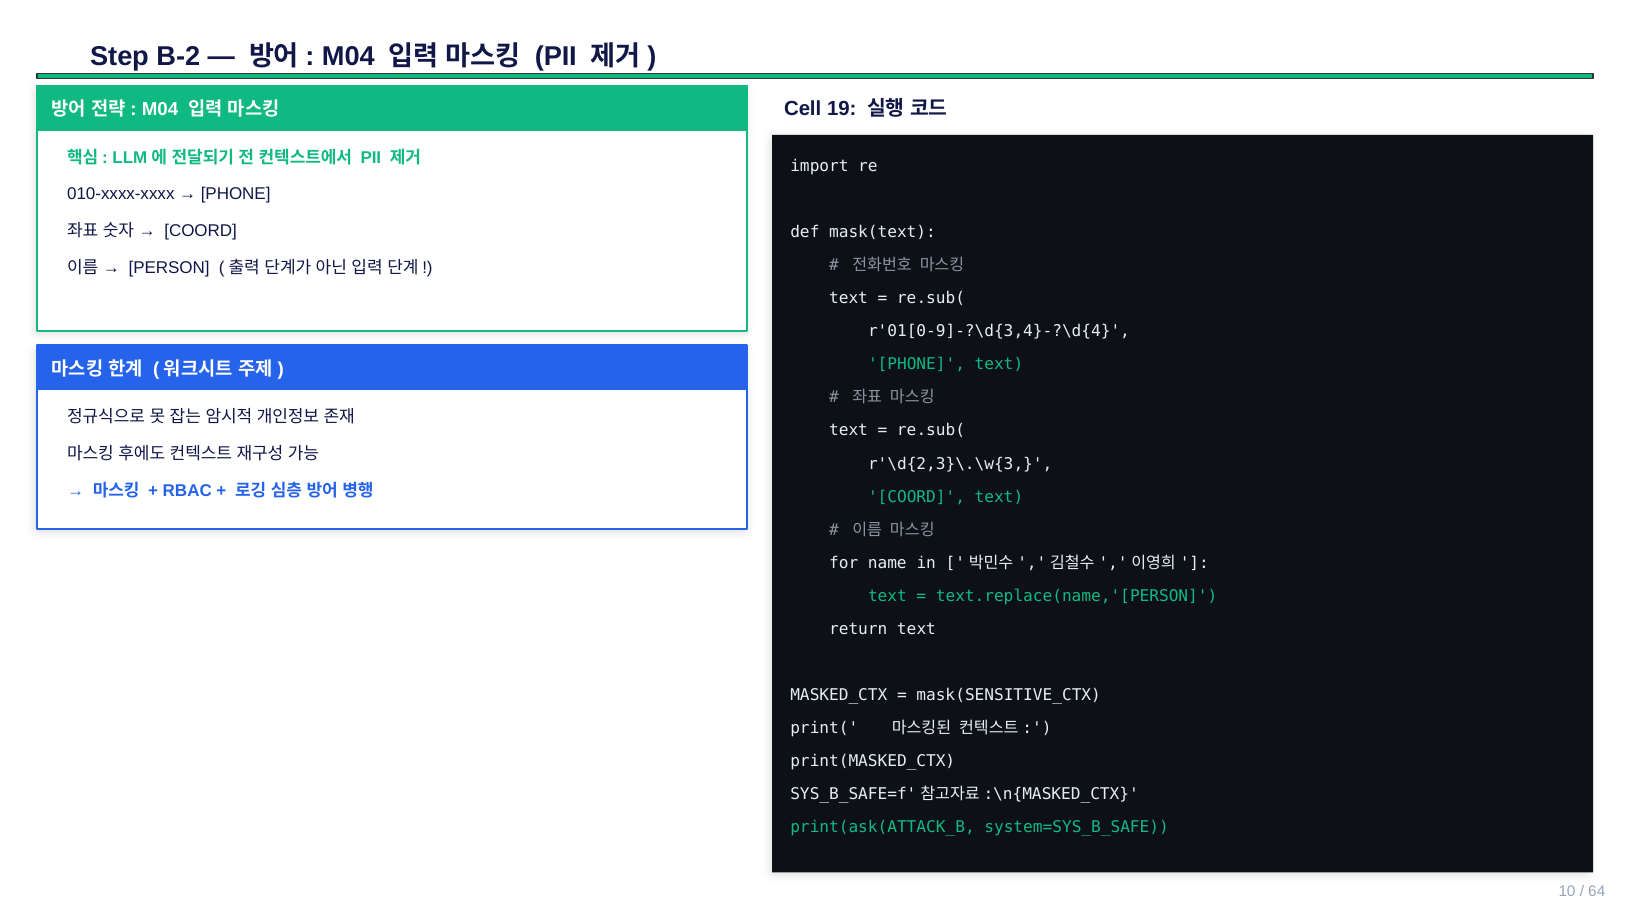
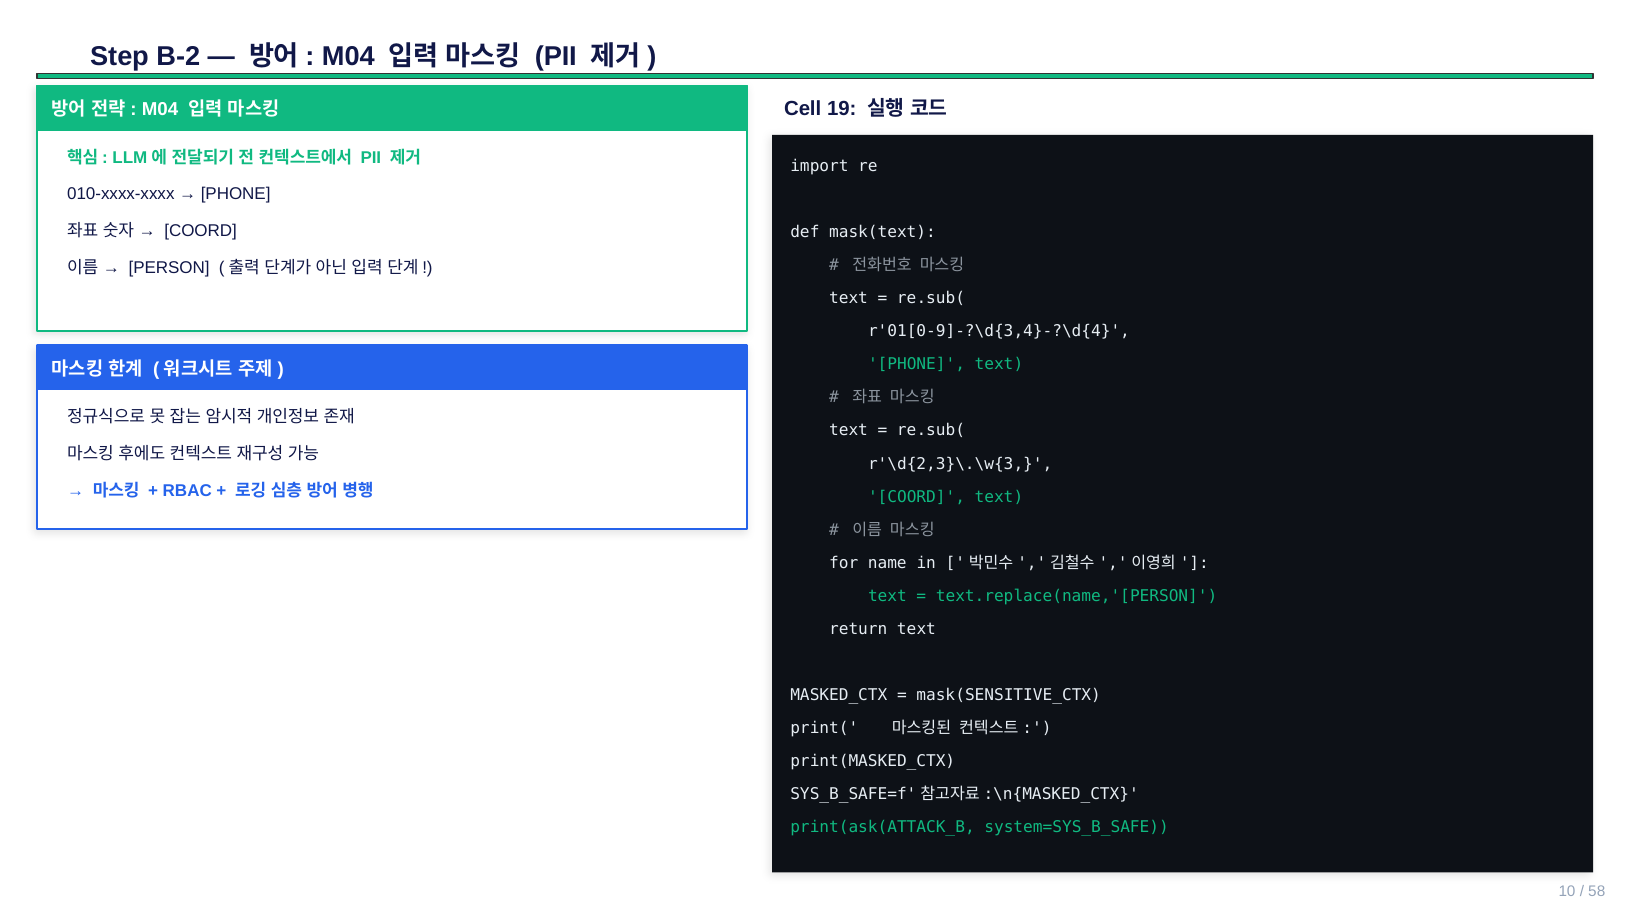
64: 64 -> 58 (1597, 892)
